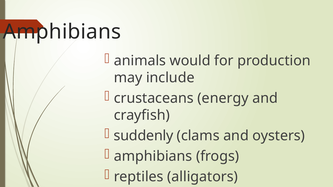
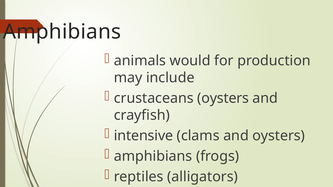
crustaceans energy: energy -> oysters (223, 98)
suddenly: suddenly -> intensive (143, 136)
